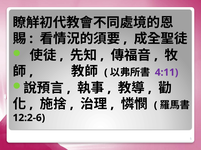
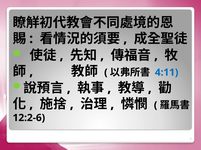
4:11 colour: purple -> blue (167, 73)
